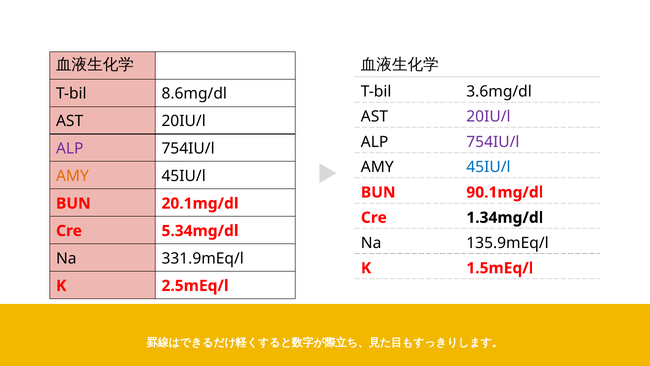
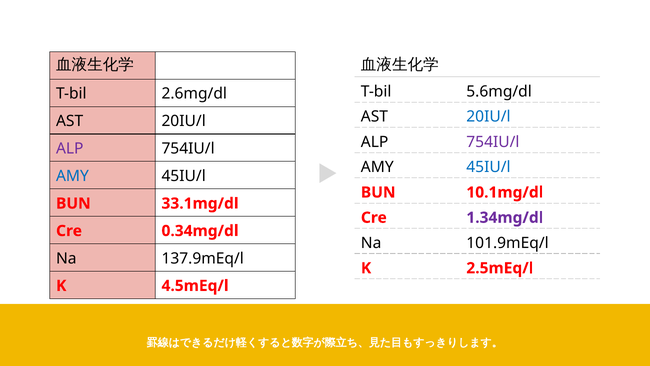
3.6mg/dl: 3.6mg/dl -> 5.6mg/dl (499, 91)
8.6mg/dl: 8.6mg/dl -> 2.6mg/dl (194, 94)
20IU/l colour: purple -> blue (488, 117)
AMY colour: orange -> blue (72, 176)
90.1mg/dl: 90.1mg/dl -> 10.1mg/dl (505, 192)
20.1mg/dl: 20.1mg/dl -> 33.1mg/dl (200, 203)
1.34mg/dl colour: black -> purple (505, 217)
5.34mg/dl: 5.34mg/dl -> 0.34mg/dl (200, 231)
135.9mEq/l: 135.9mEq/l -> 101.9mEq/l (508, 243)
331.9mEq/l: 331.9mEq/l -> 137.9mEq/l (203, 258)
1.5mEq/l: 1.5mEq/l -> 2.5mEq/l (500, 268)
2.5mEq/l: 2.5mEq/l -> 4.5mEq/l (195, 285)
